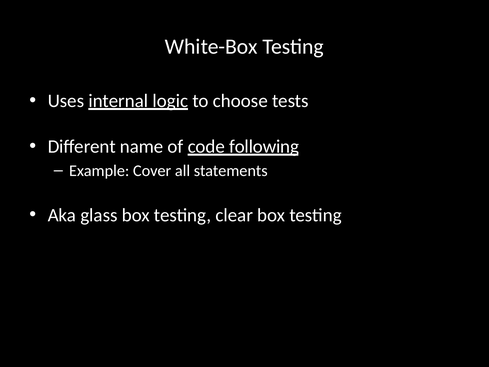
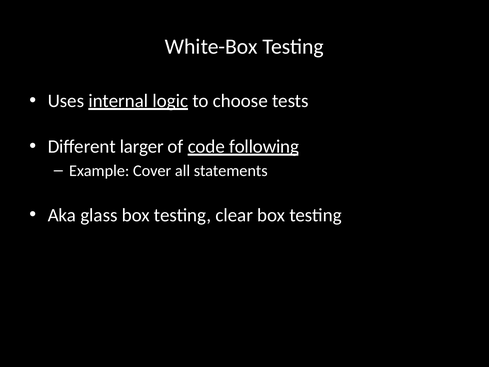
name: name -> larger (142, 146)
